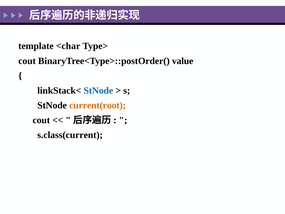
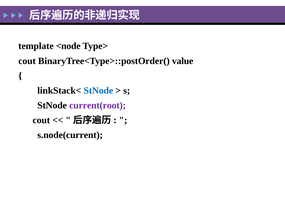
<char: <char -> <node (68, 46)
current(root colour: orange -> purple (98, 105)
s.class(current: s.class(current -> s.node(current (70, 135)
